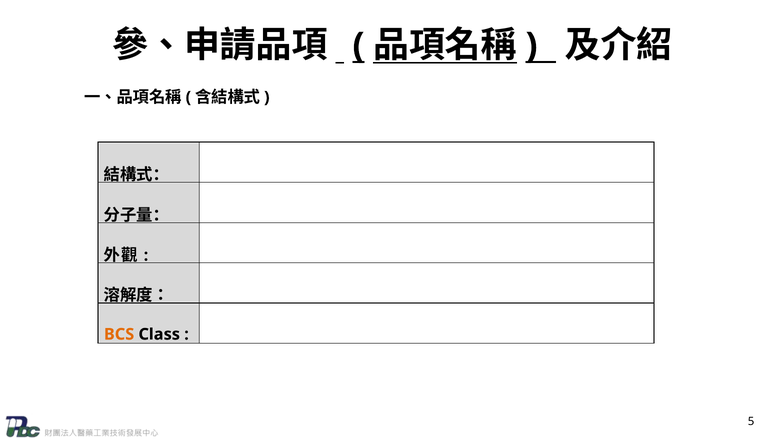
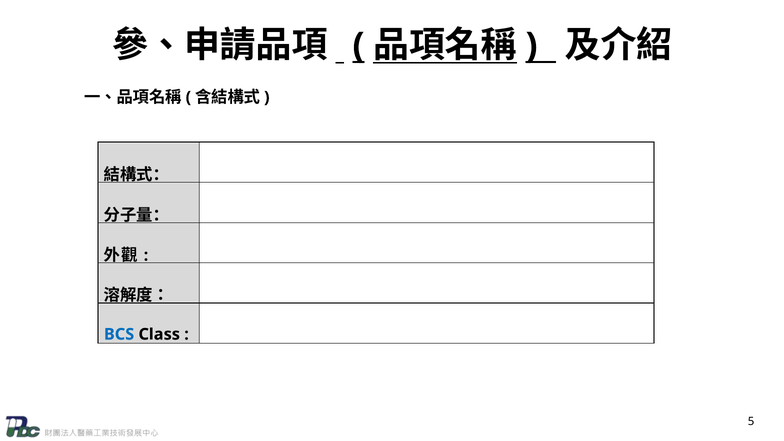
BCS colour: orange -> blue (119, 334)
